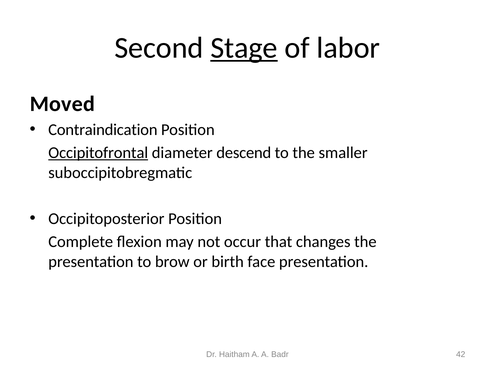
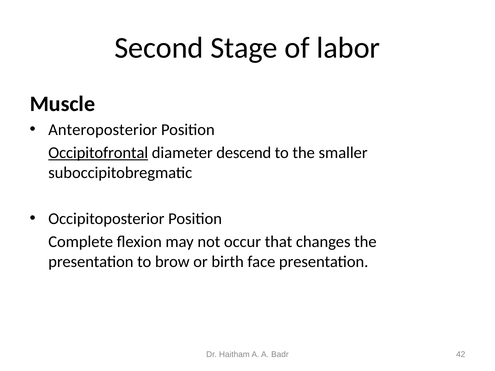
Stage underline: present -> none (244, 48)
Moved: Moved -> Muscle (62, 104)
Contraindication: Contraindication -> Anteroposterior (103, 130)
